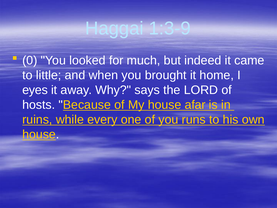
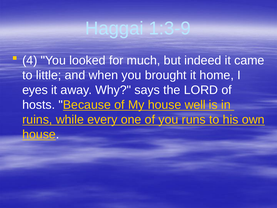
0: 0 -> 4 (30, 60)
afar: afar -> well (195, 105)
